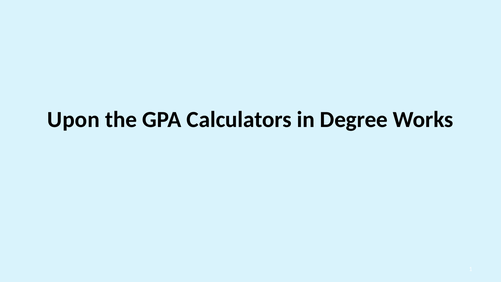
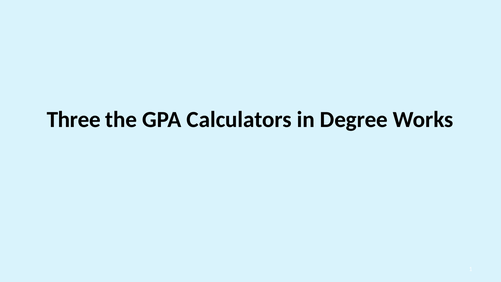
Upon: Upon -> Three (74, 119)
